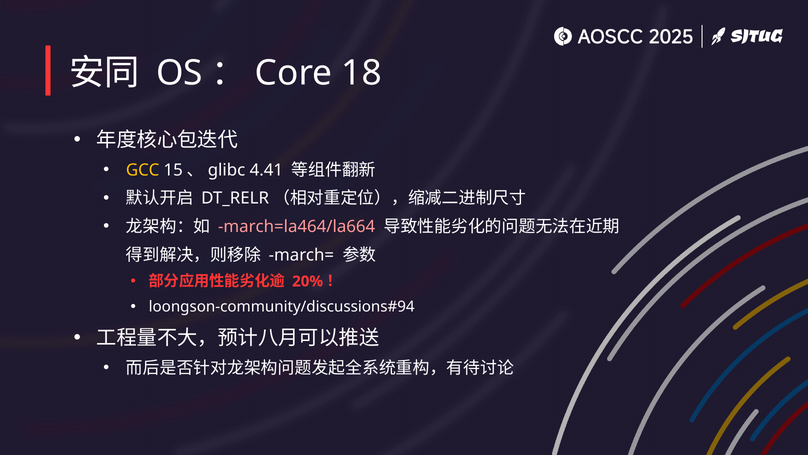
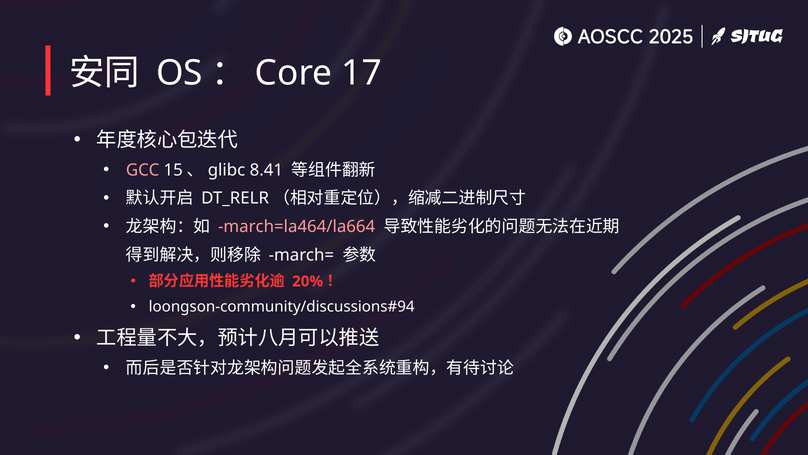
18: 18 -> 17 (362, 73)
GCC colour: yellow -> pink (143, 170)
4.41: 4.41 -> 8.41 (266, 170)
